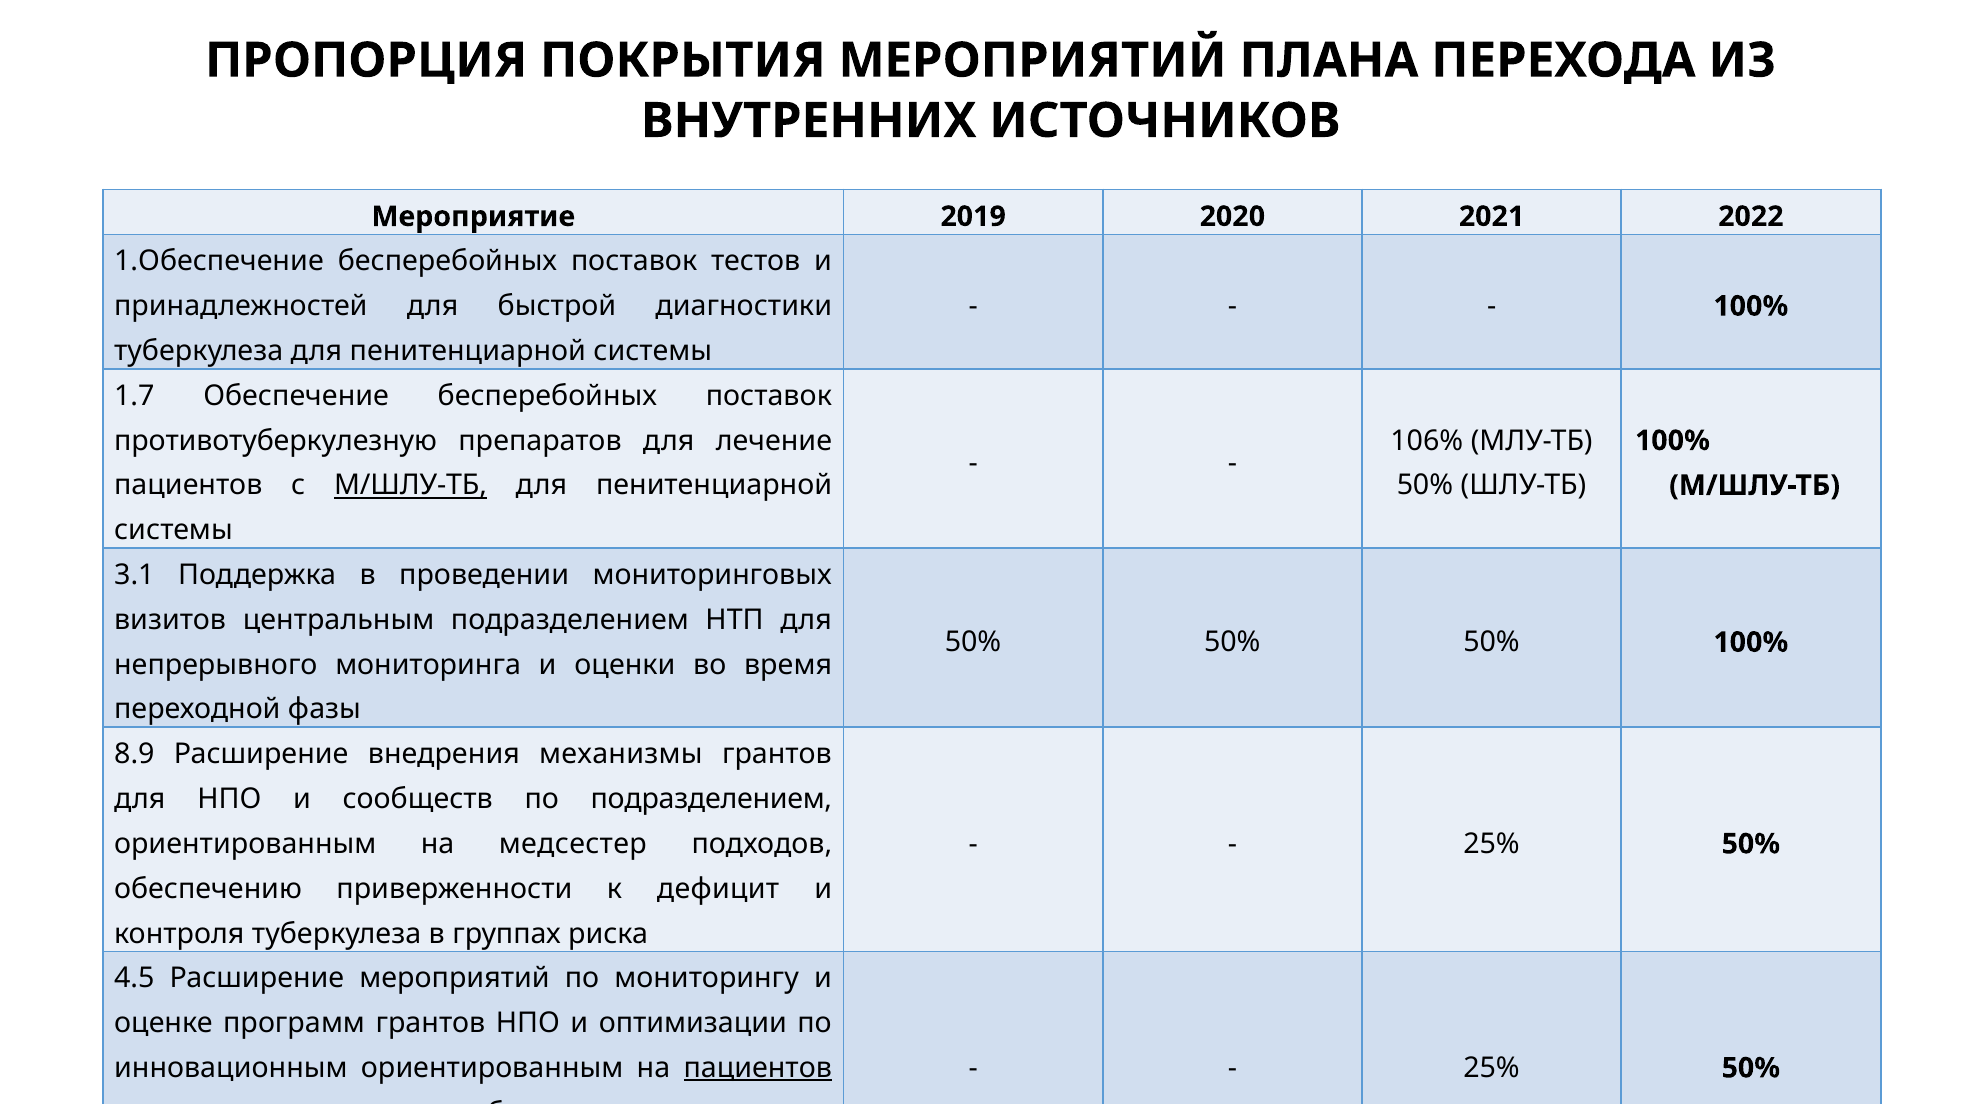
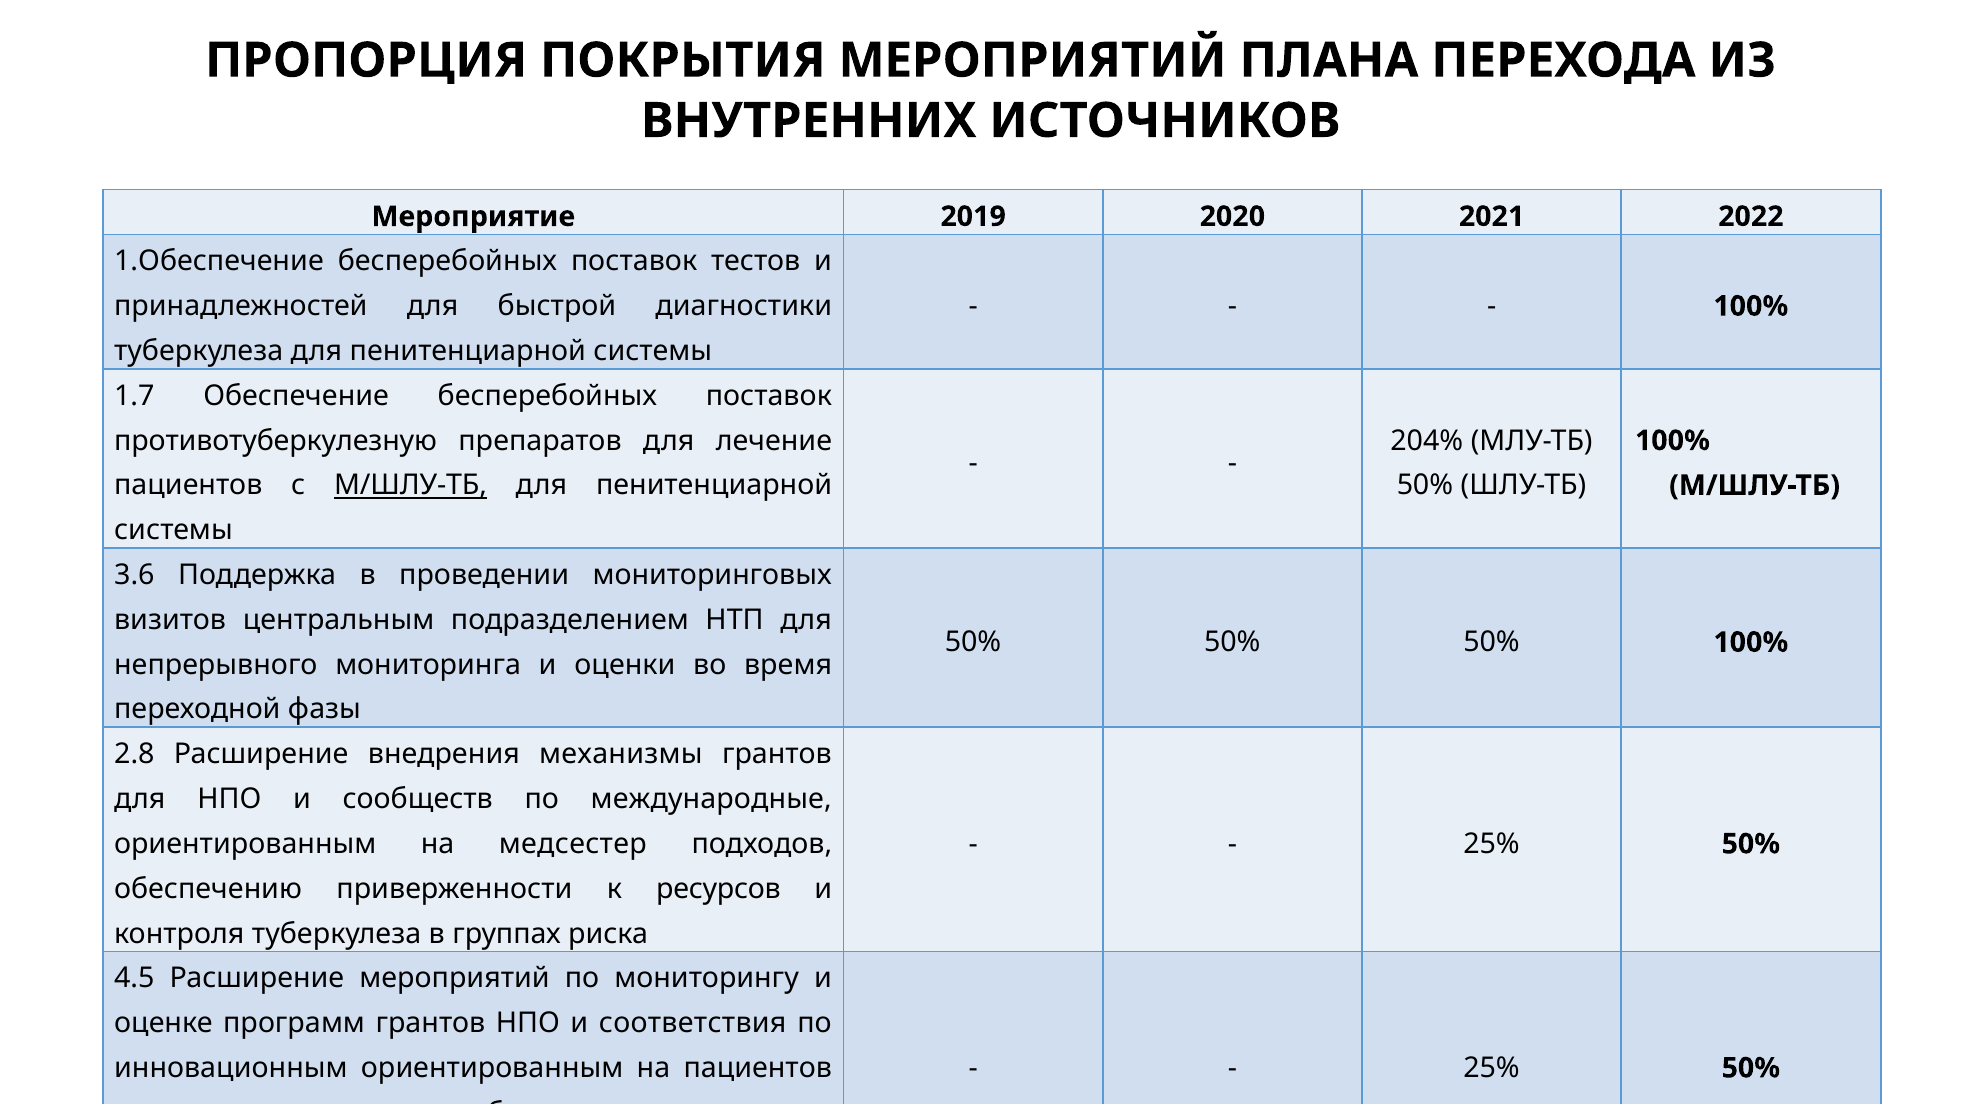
106%: 106% -> 204% (1427, 441)
3.1: 3.1 -> 3.6 (134, 575)
8.9: 8.9 -> 2.8 (134, 754)
по подразделением: подразделением -> международные (711, 799)
дефицит: дефицит -> ресурсов (718, 888)
оптимизации: оптимизации -> соответствия (693, 1023)
пациентов underline: present -> none (758, 1068)
